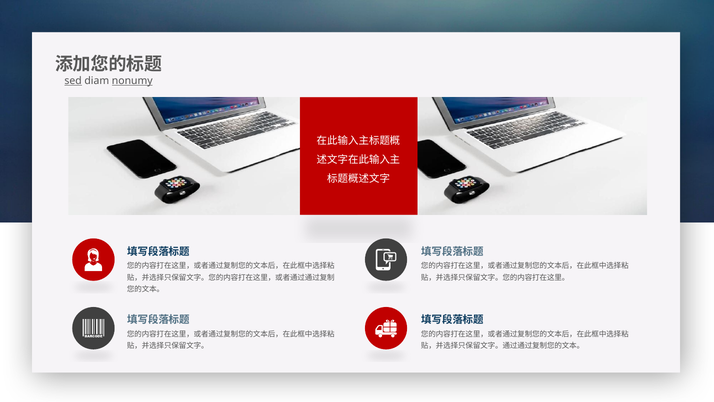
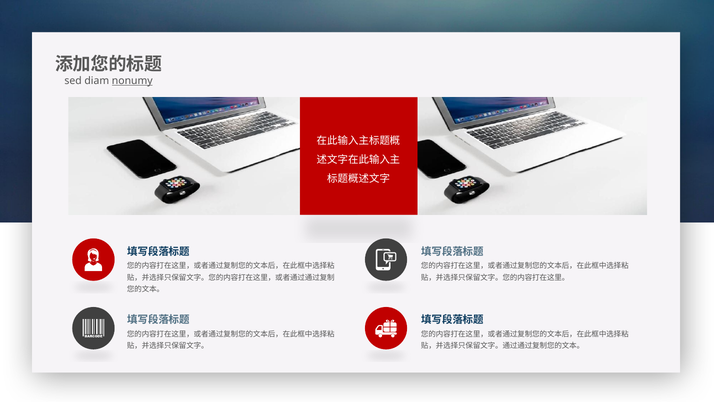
sed underline: present -> none (73, 81)
